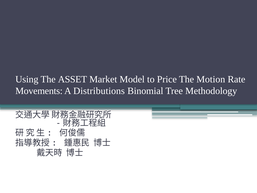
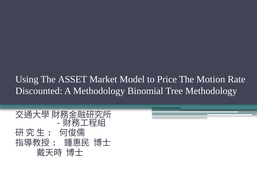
Movements: Movements -> Discounted (39, 91)
A Distributions: Distributions -> Methodology (99, 91)
